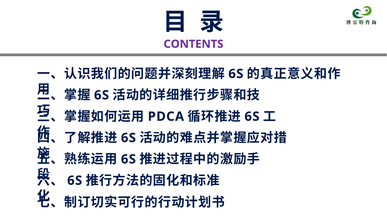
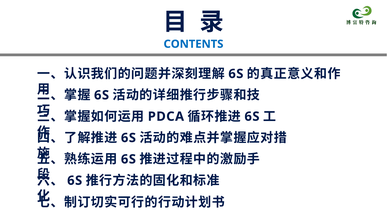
CONTENTS colour: purple -> blue (193, 44)
